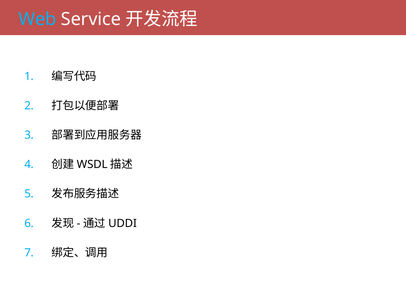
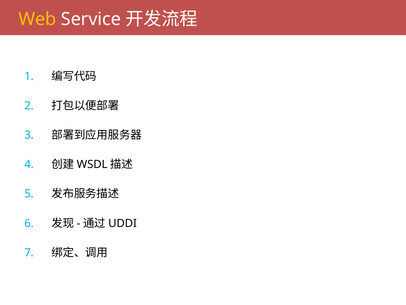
Web colour: light blue -> yellow (37, 19)
